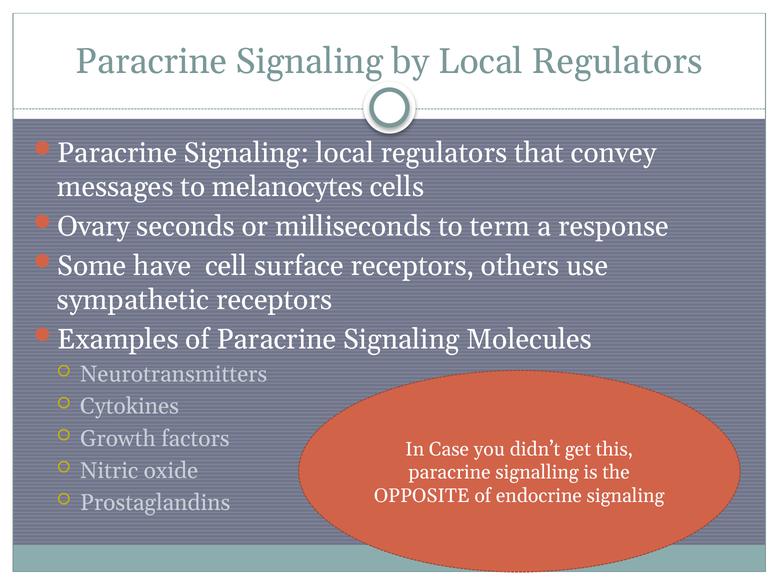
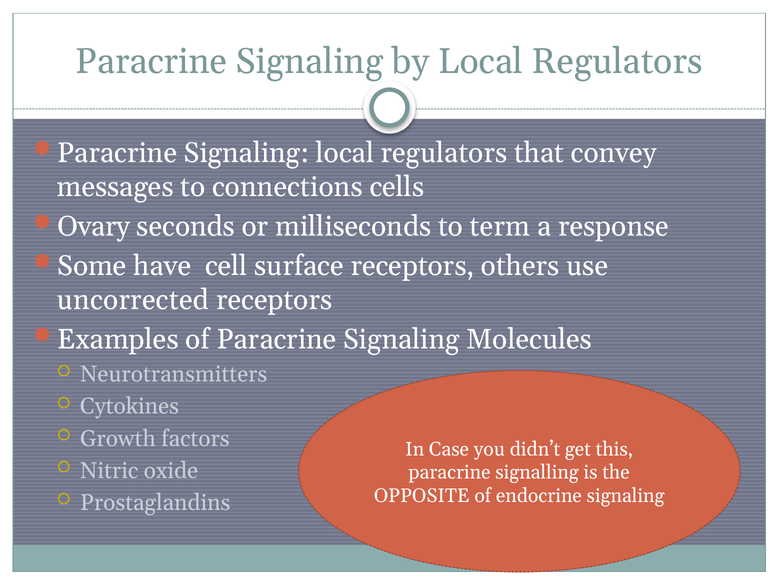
melanocytes: melanocytes -> connections (287, 187)
sympathetic: sympathetic -> uncorrected (133, 299)
